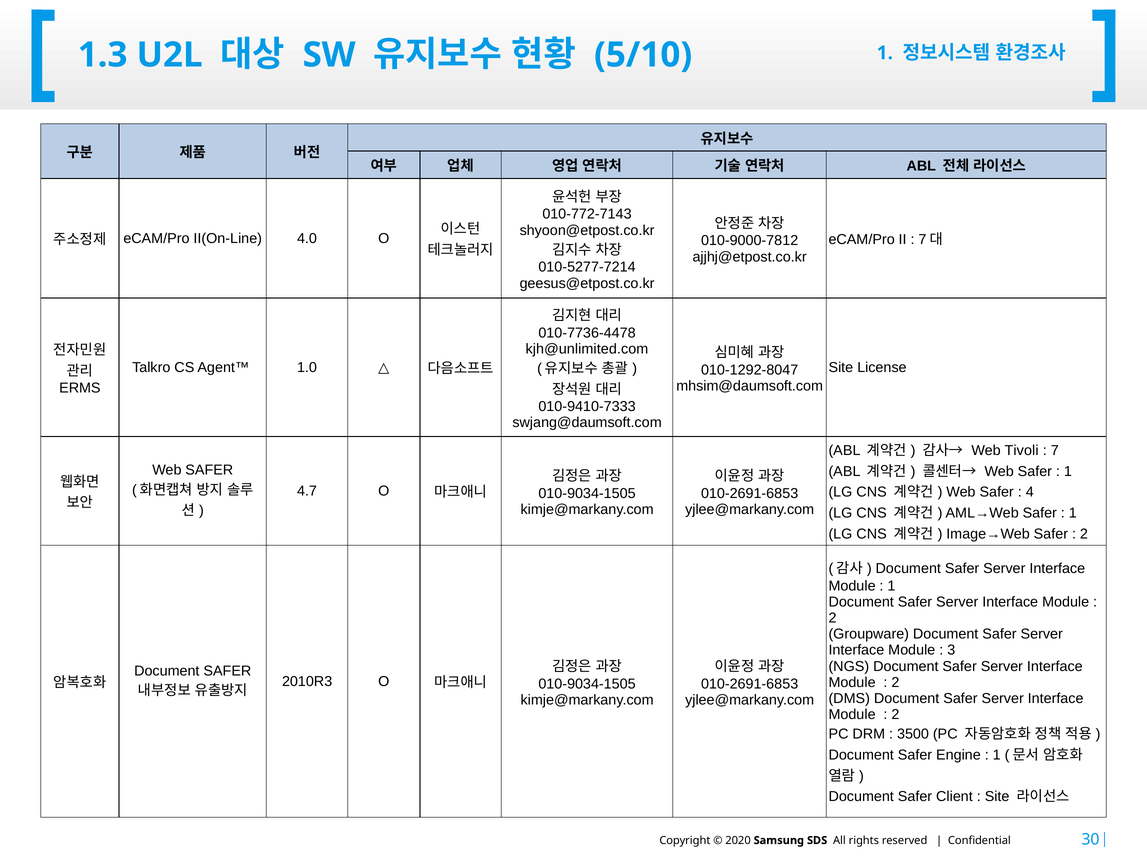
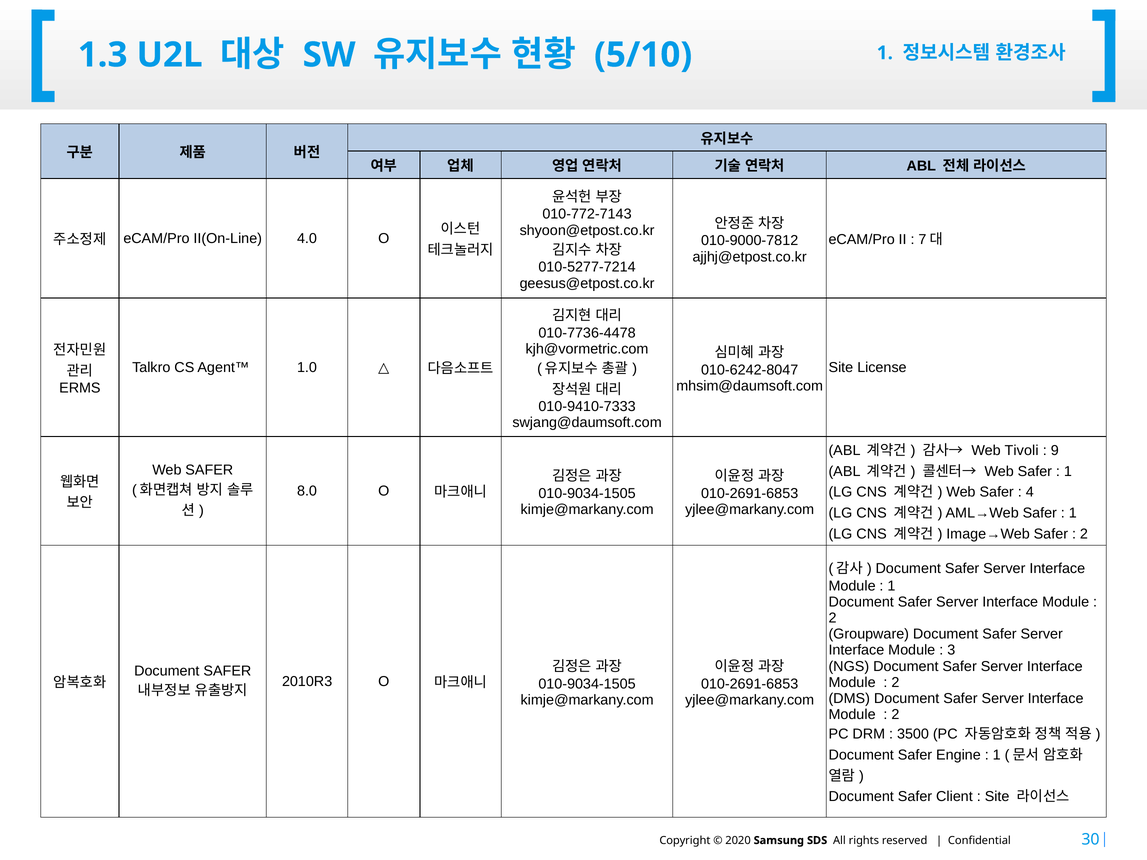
kjh@unlimited.com: kjh@unlimited.com -> kjh@vormetric.com (587, 349)
010-1292-8047: 010-1292-8047 -> 010-6242-8047 (750, 370)
7: 7 -> 9 (1055, 451)
4.7: 4.7 -> 8.0 (307, 491)
